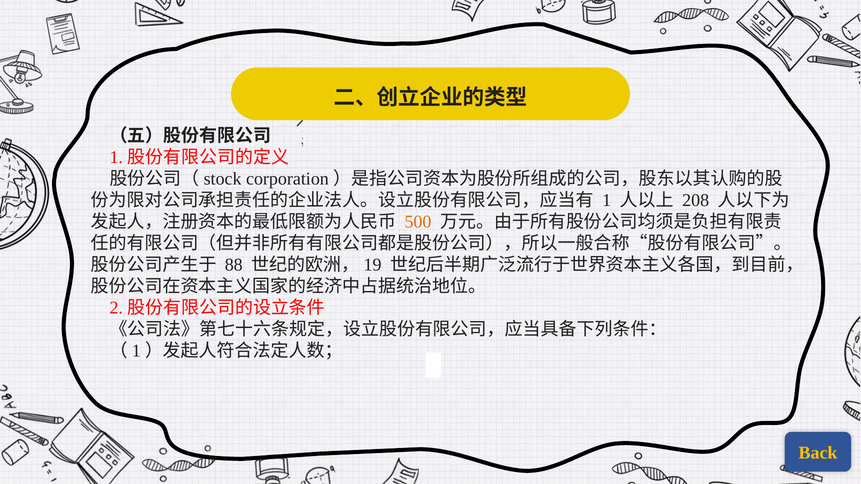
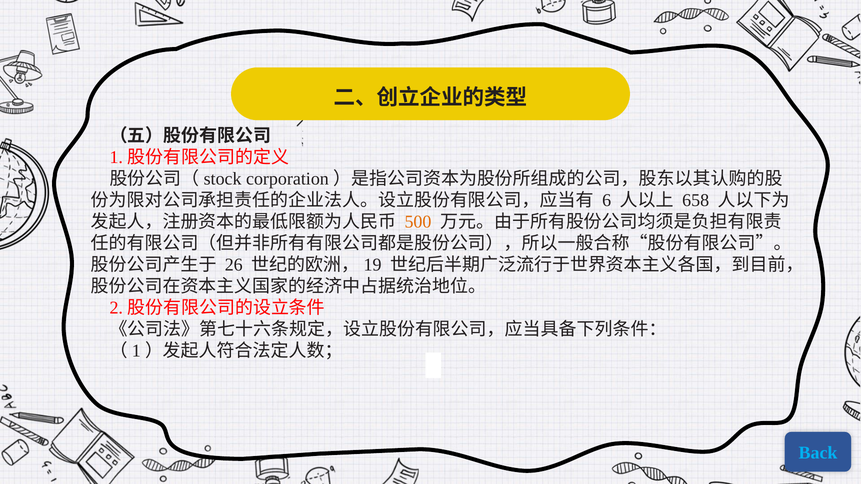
1: 1 -> 6 (607, 200)
208: 208 -> 658 (696, 200)
88: 88 -> 26 (234, 265)
Back colour: yellow -> light blue (818, 453)
